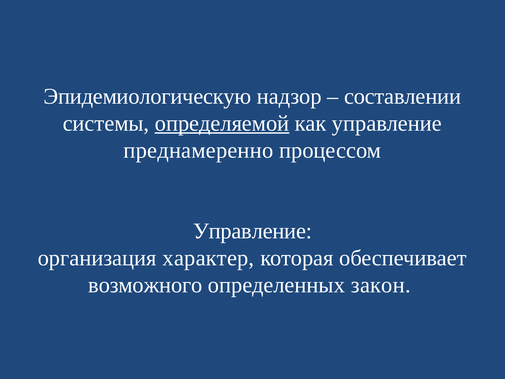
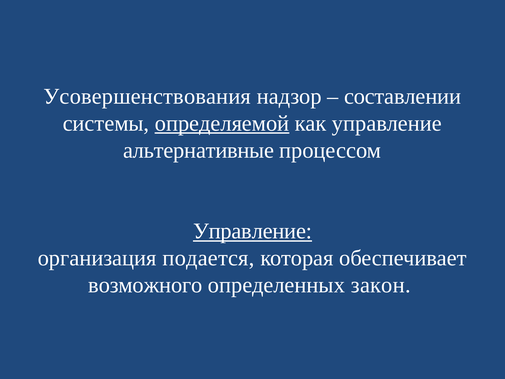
Эпидемиологическую: Эпидемиологическую -> Усовершенствования (147, 96)
преднамеренно: преднамеренно -> альтернативные (199, 150)
Управление underline: none -> present (253, 231)
характер: характер -> подается (208, 258)
